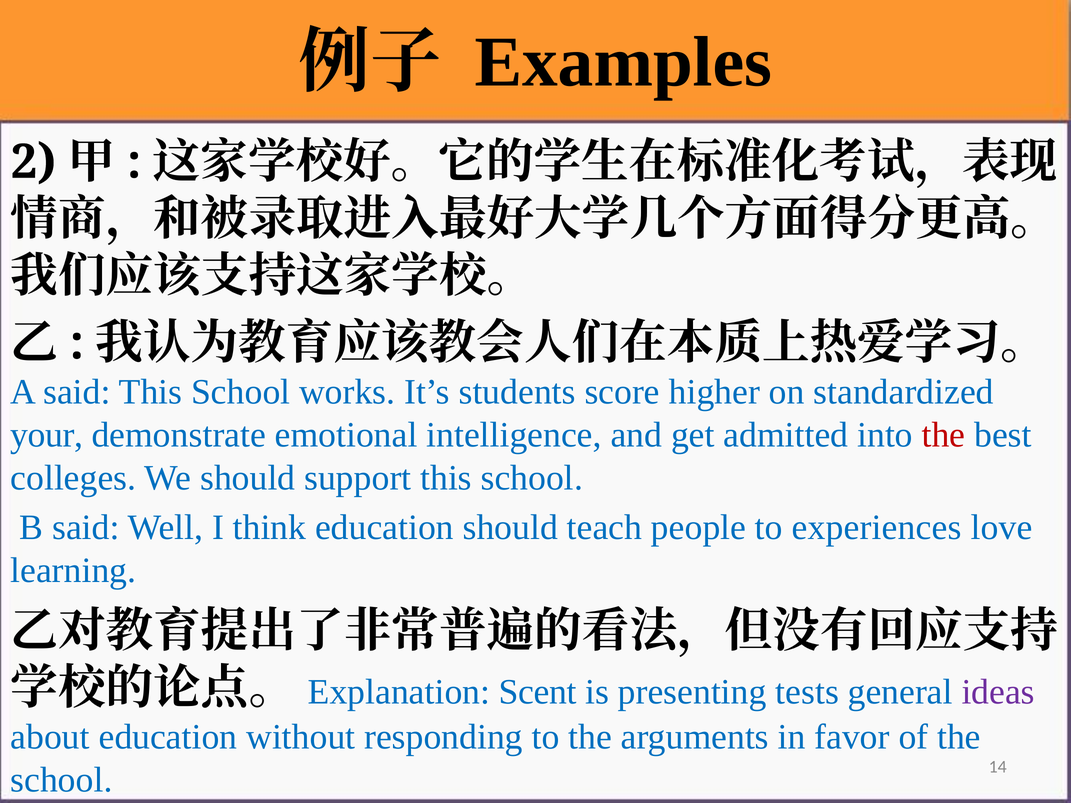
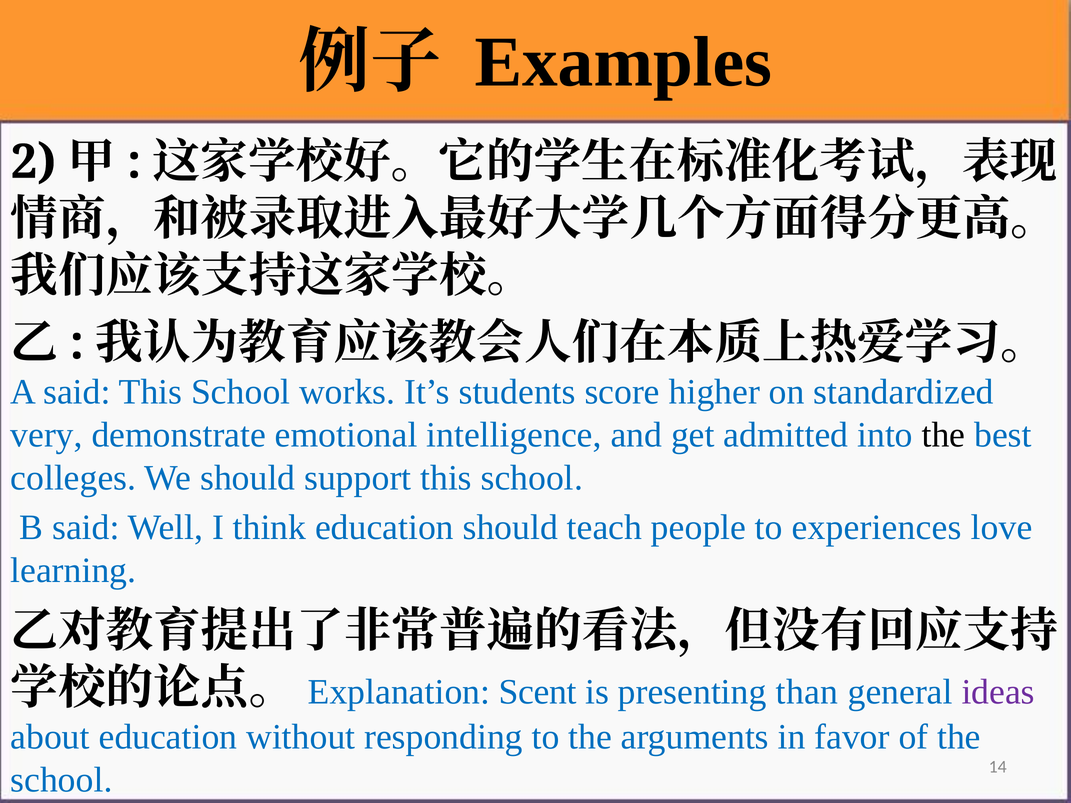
your: your -> very (47, 435)
the colour: red -> black (943, 435)
tests: tests -> than (807, 692)
